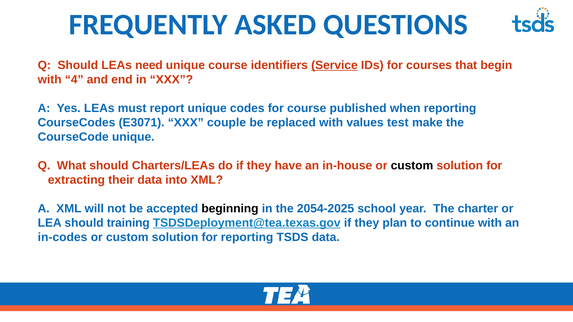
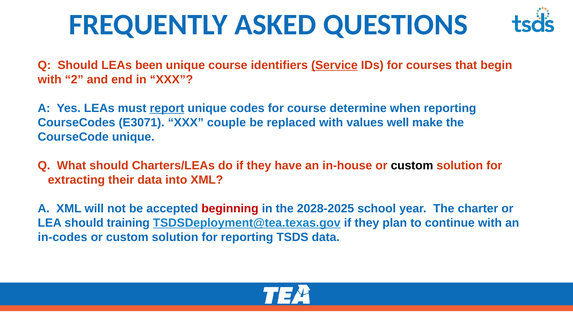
need: need -> been (149, 65)
4: 4 -> 2 (74, 80)
report underline: none -> present (167, 108)
published: published -> determine (358, 108)
test: test -> well (398, 123)
beginning colour: black -> red (230, 209)
2054-2025: 2054-2025 -> 2028-2025 (326, 209)
